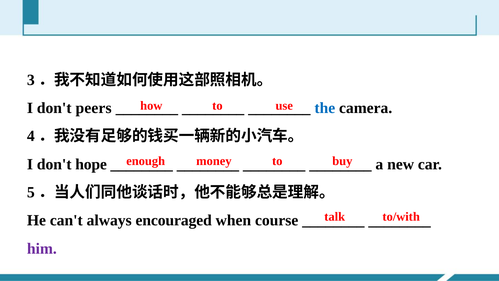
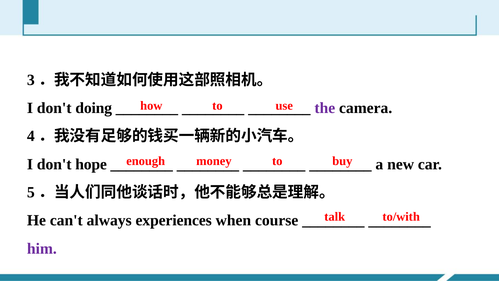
peers: peers -> doing (94, 108)
the colour: blue -> purple (325, 108)
encouraged: encouraged -> experiences (174, 220)
